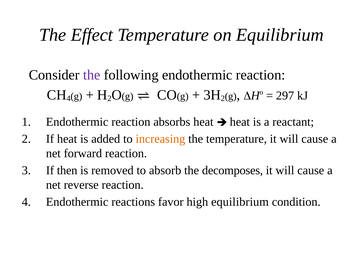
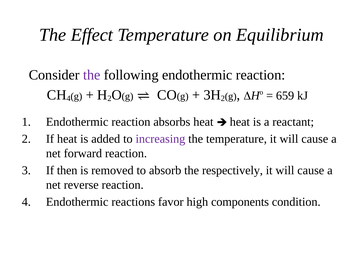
297: 297 -> 659 (285, 95)
increasing colour: orange -> purple (160, 138)
decomposes: decomposes -> respectively (232, 170)
high equilibrium: equilibrium -> components (240, 201)
